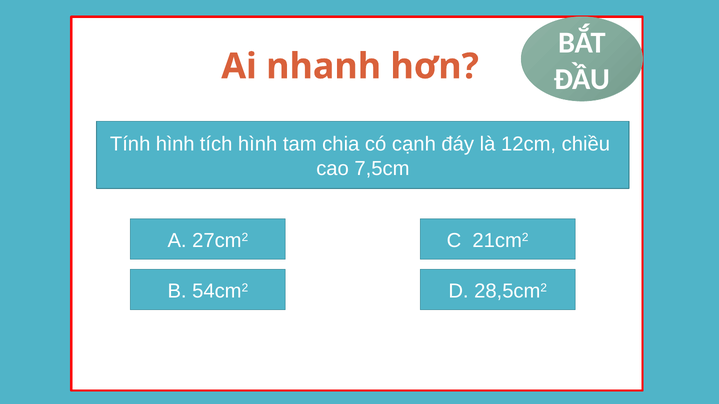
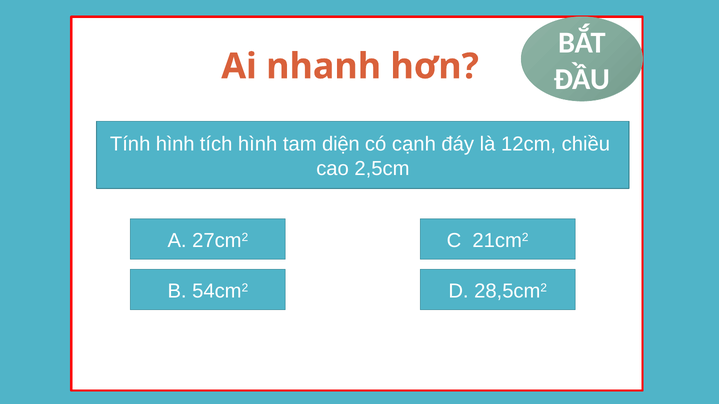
chia: chia -> diện (341, 144)
7,5cm: 7,5cm -> 2,5cm (382, 169)
